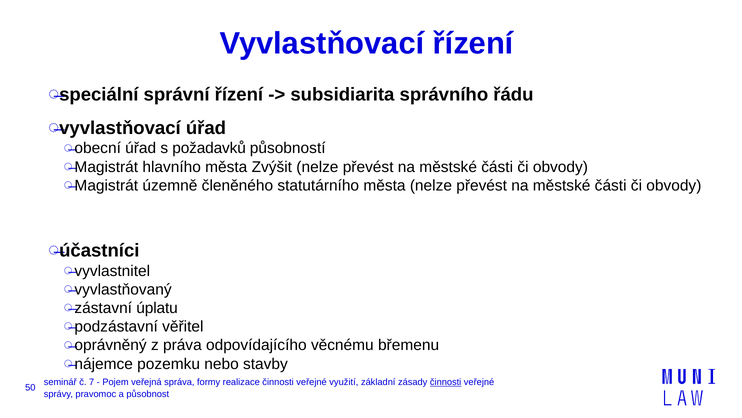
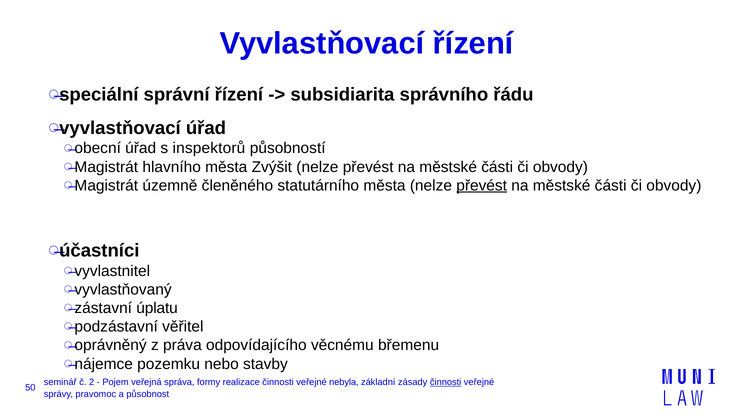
požadavků: požadavků -> inspektorů (209, 148)
převést underline: none -> present (482, 185)
7: 7 -> 2 (92, 382)
využití: využití -> nebyla (344, 382)
